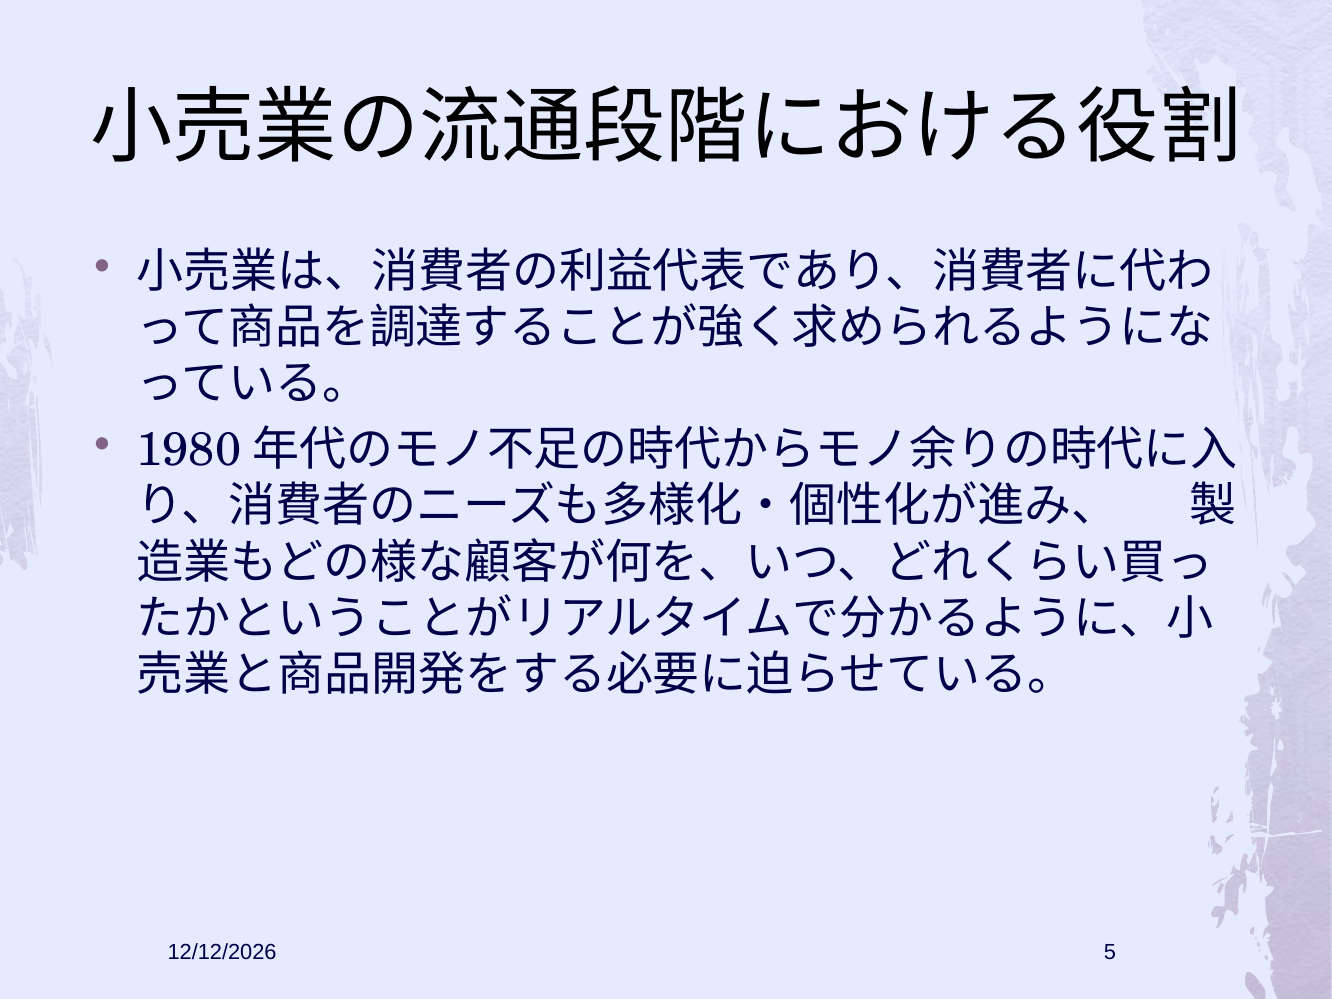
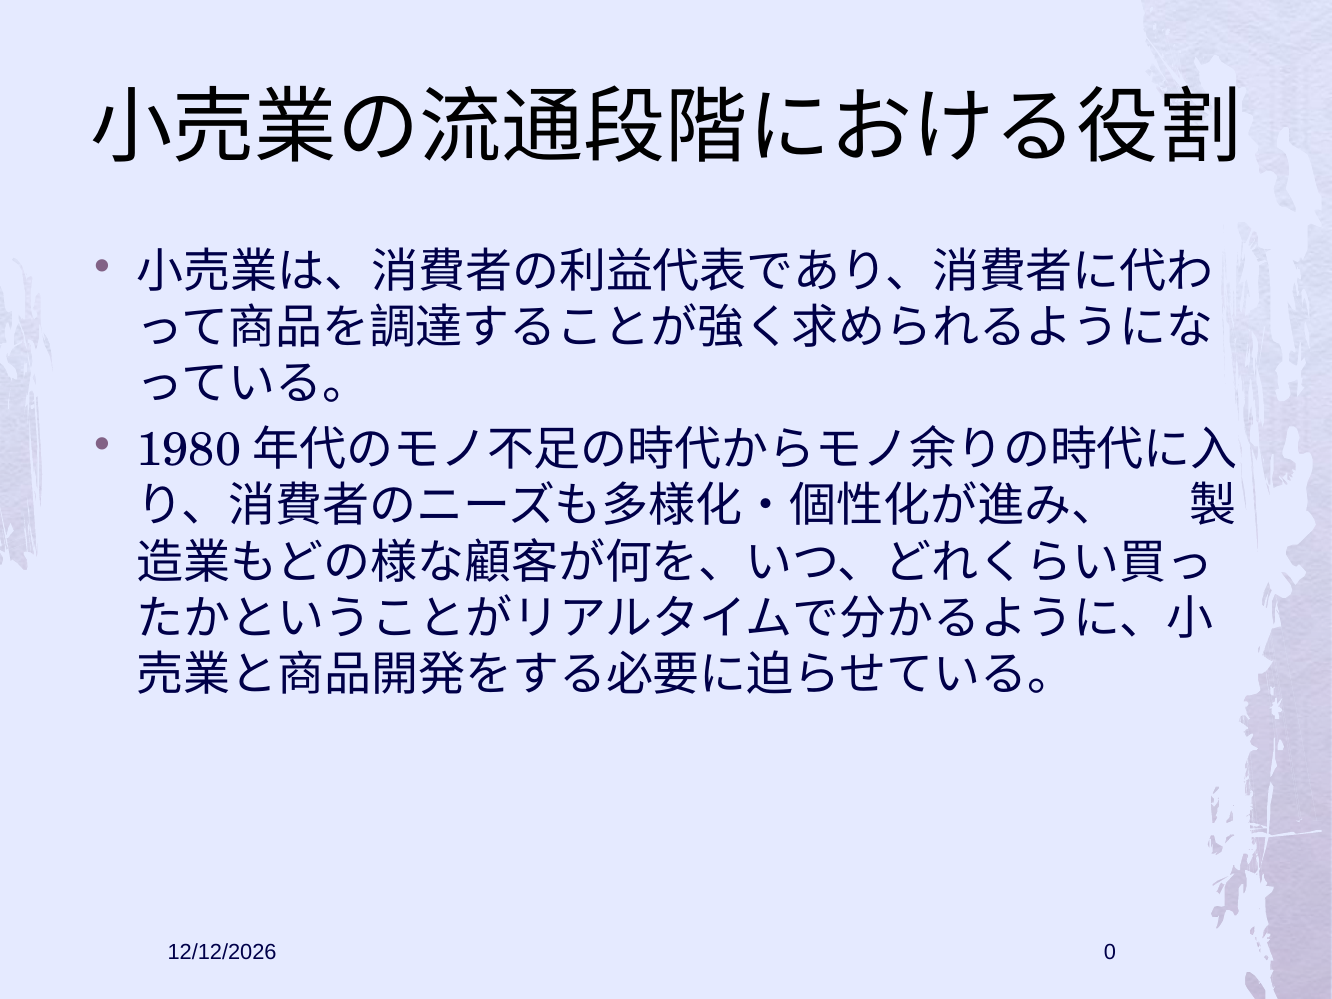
5: 5 -> 0 (1110, 952)
